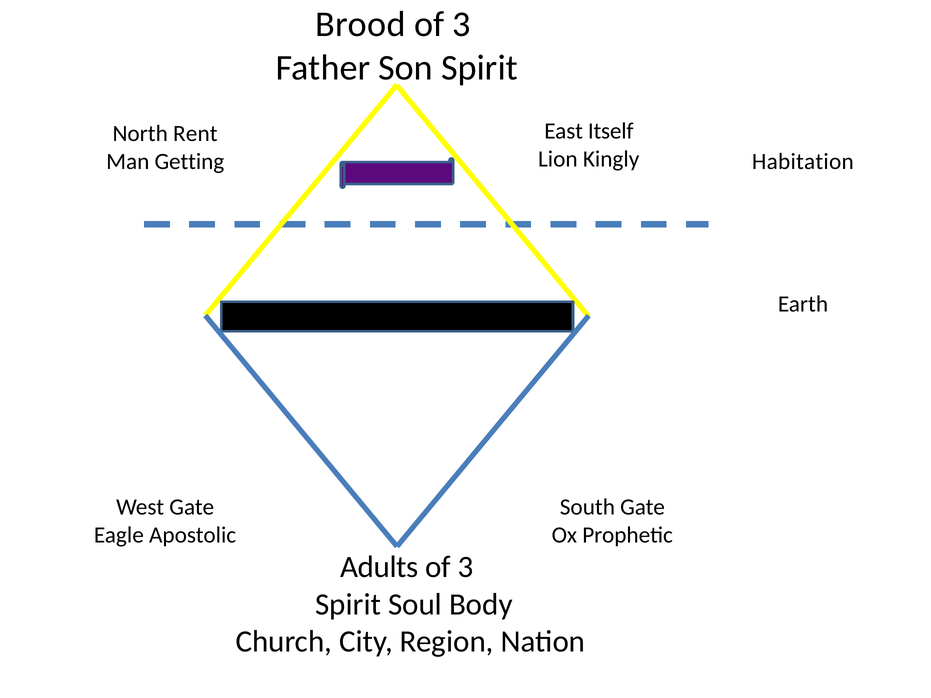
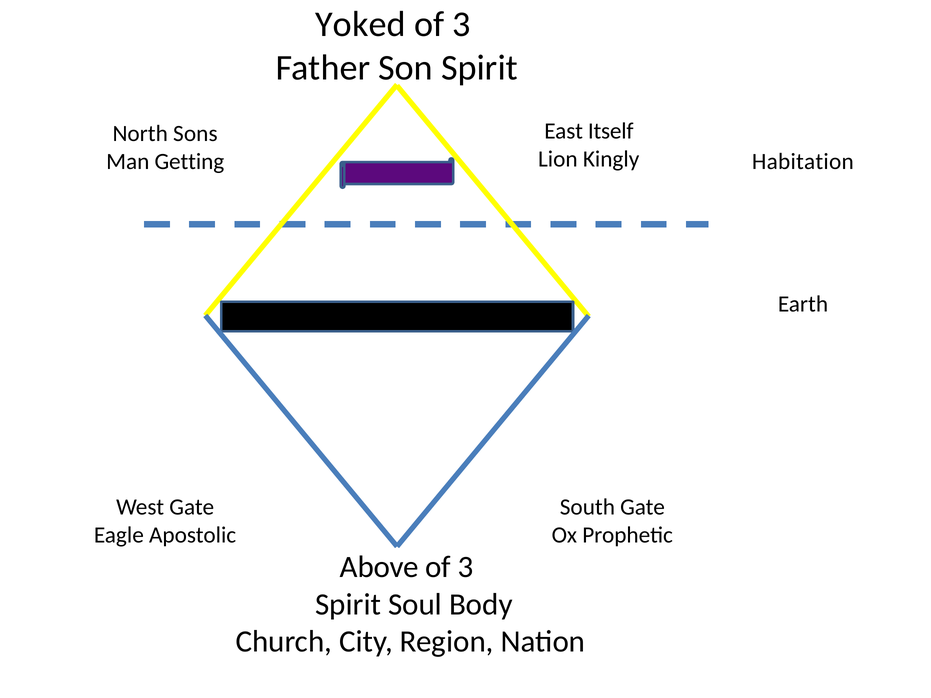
Brood: Brood -> Yoked (360, 24)
Rent: Rent -> Sons (195, 134)
Adults: Adults -> Above (379, 567)
